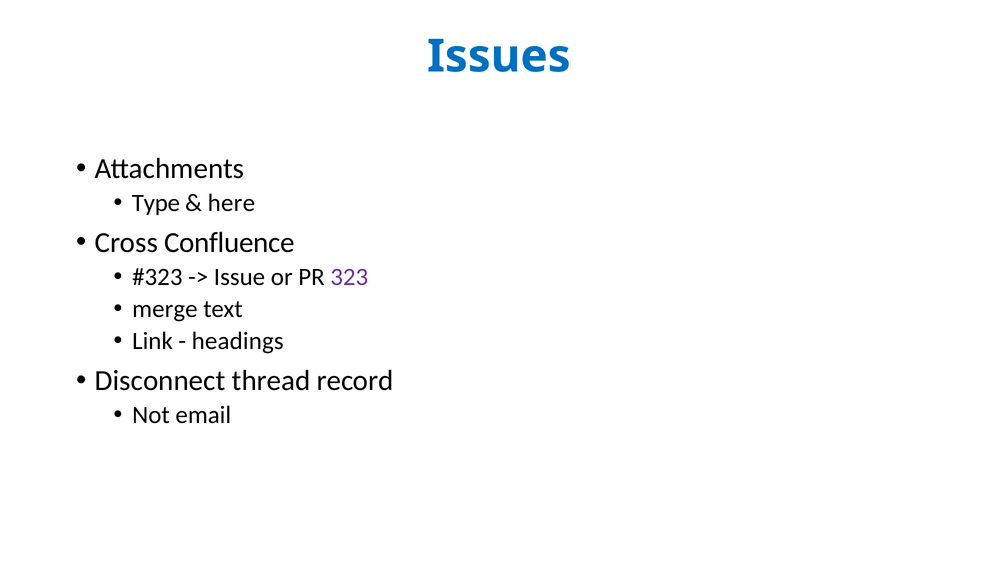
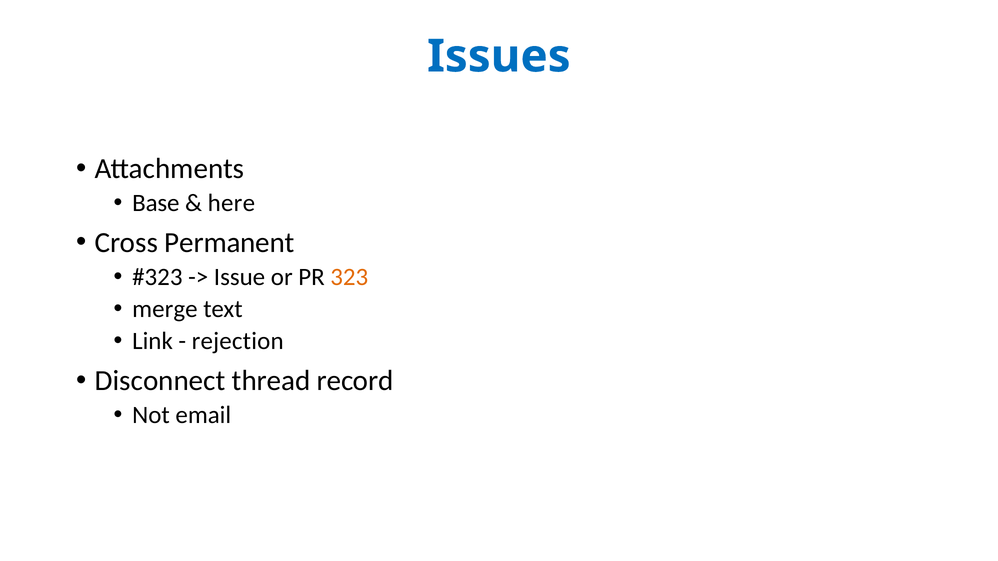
Type: Type -> Base (156, 203)
Confluence: Confluence -> Permanent (229, 243)
323 colour: purple -> orange (349, 277)
headings: headings -> rejection (238, 341)
